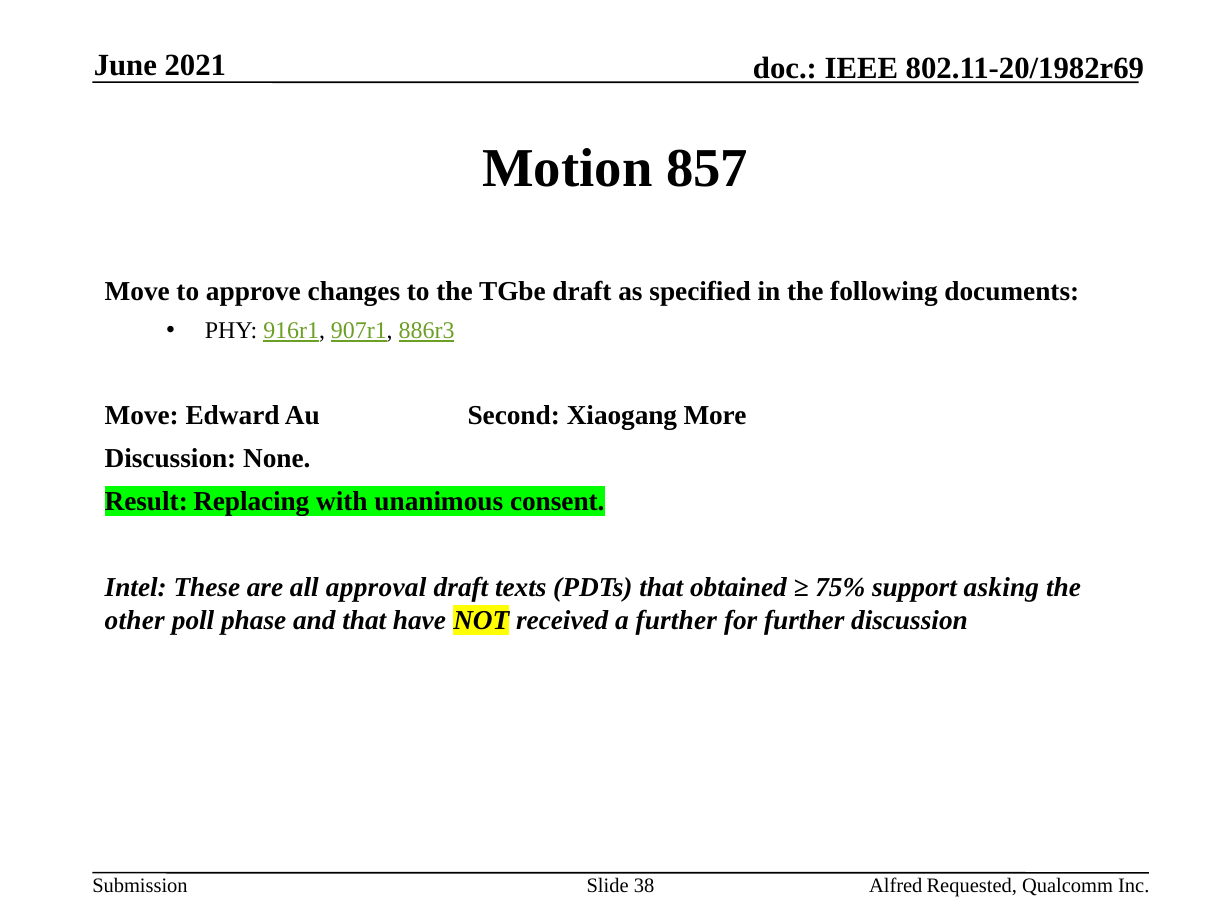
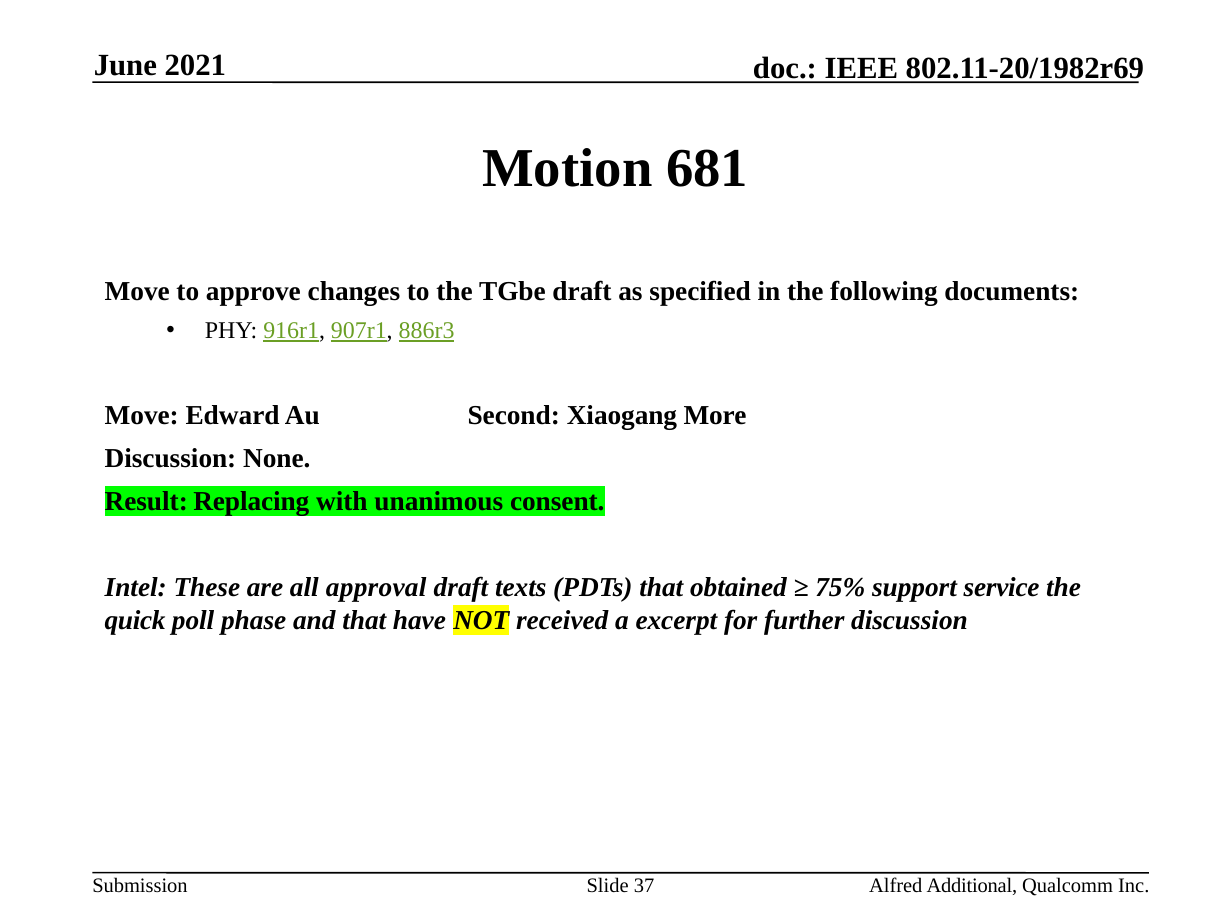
857: 857 -> 681 (707, 168)
asking: asking -> service (1002, 587)
other: other -> quick (135, 620)
a further: further -> excerpt (676, 620)
38: 38 -> 37 (644, 885)
Requested: Requested -> Additional (972, 885)
